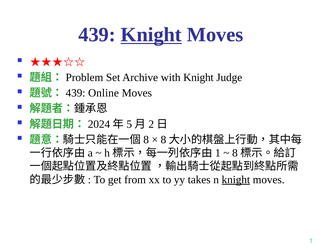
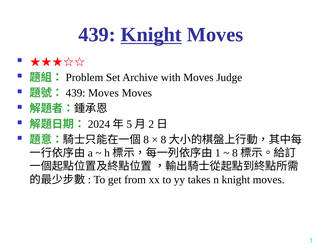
with Knight: Knight -> Moves (198, 77)
Online: Online -> Moves (103, 93)
knight underline: present -> none (236, 179)
